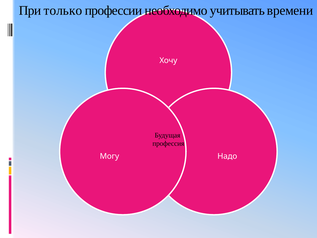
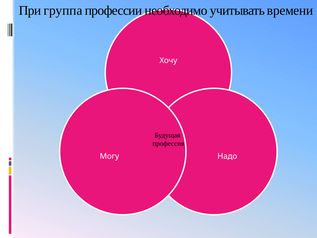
только: только -> группа (63, 10)
